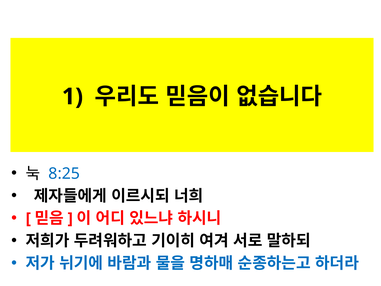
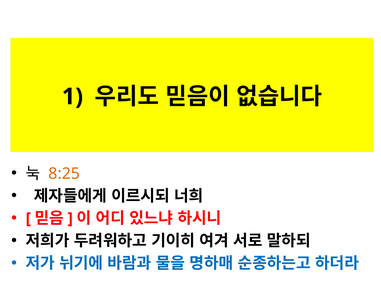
8:25 colour: blue -> orange (64, 173)
